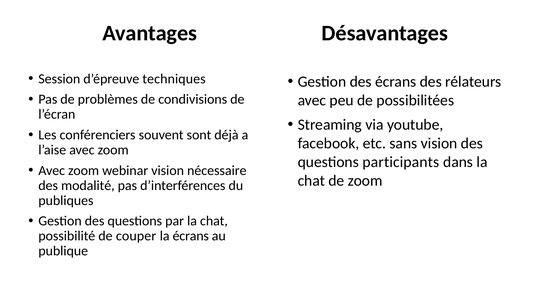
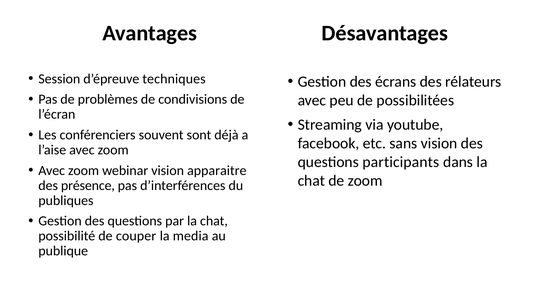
nécessaire: nécessaire -> apparaitre (217, 171)
modalité: modalité -> présence (88, 186)
la écrans: écrans -> media (191, 236)
